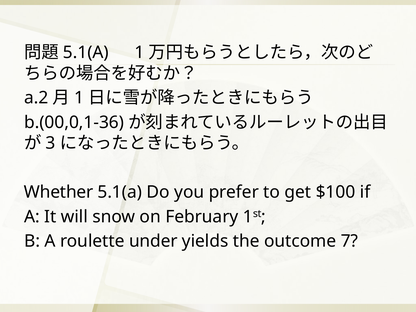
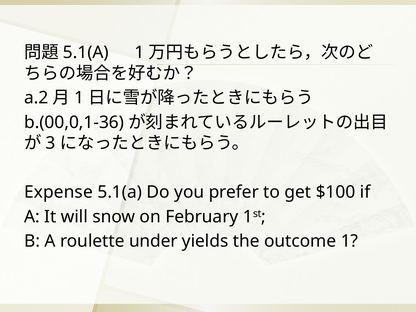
Whether: Whether -> Expense (58, 192)
outcome 7: 7 -> 1 (349, 241)
